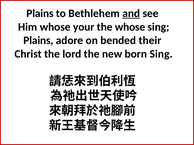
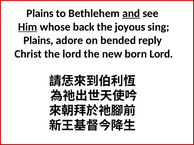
Him underline: none -> present (28, 27)
your: your -> back (84, 27)
the whose: whose -> joyous (130, 27)
their: their -> reply (150, 41)
born Sing: Sing -> Lord (161, 54)
